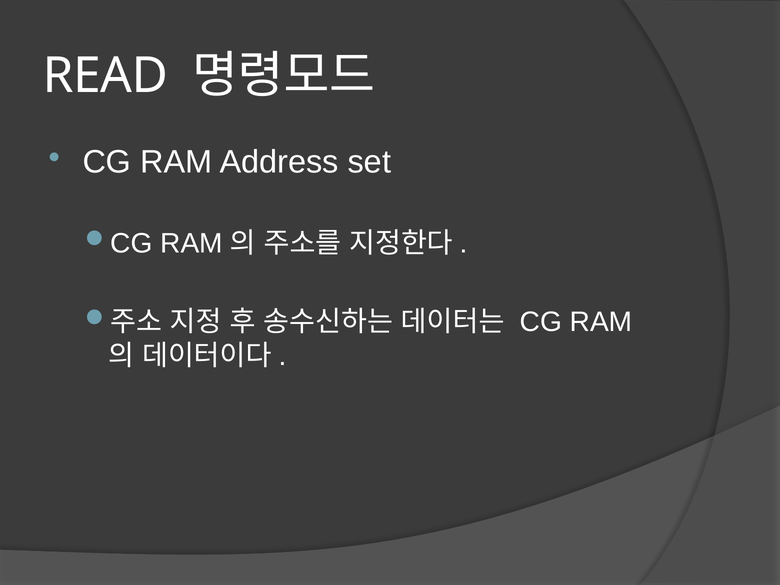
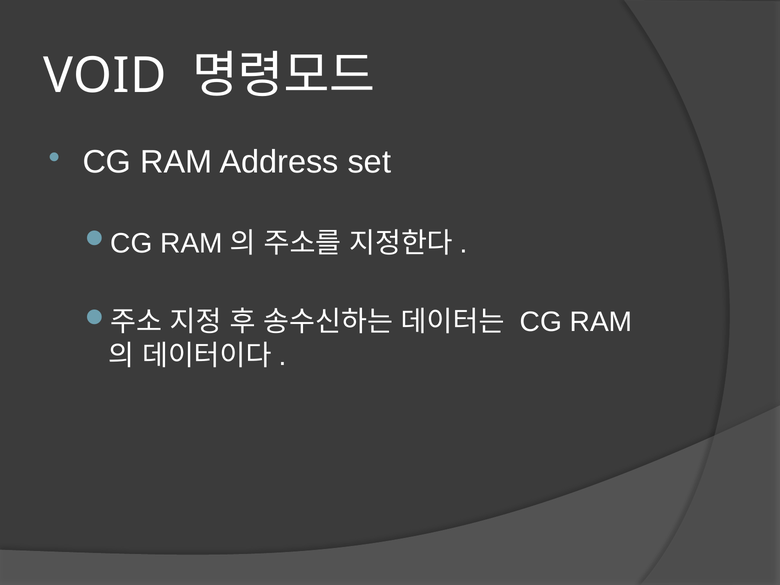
READ: READ -> VOID (105, 76)
